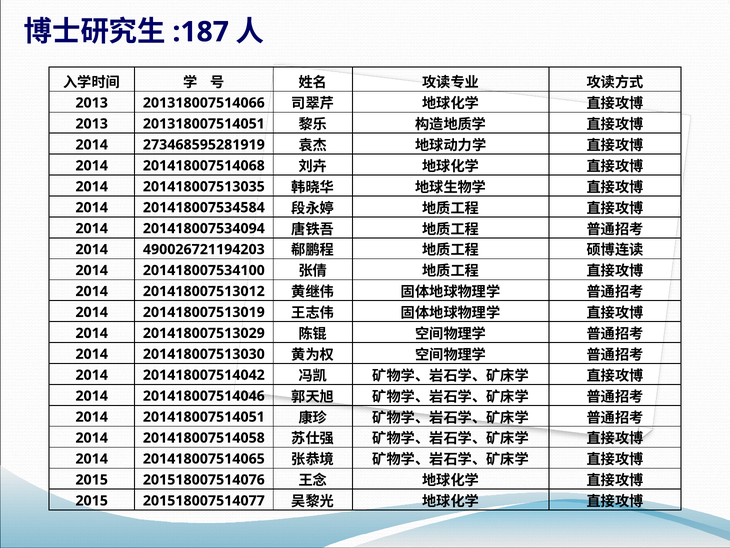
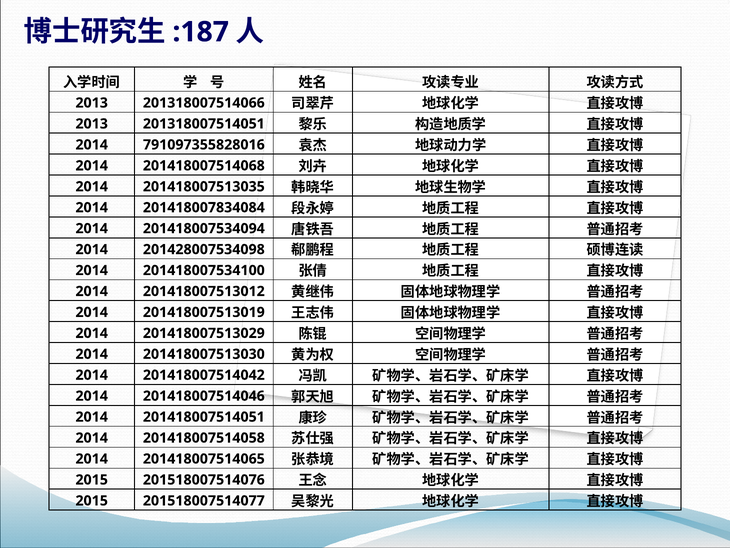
273468595281919: 273468595281919 -> 791097355828016 (204, 145)
201418007534584: 201418007534584 -> 201418007834084 (204, 207)
490026721194203: 490026721194203 -> 201428007534098 (204, 249)
